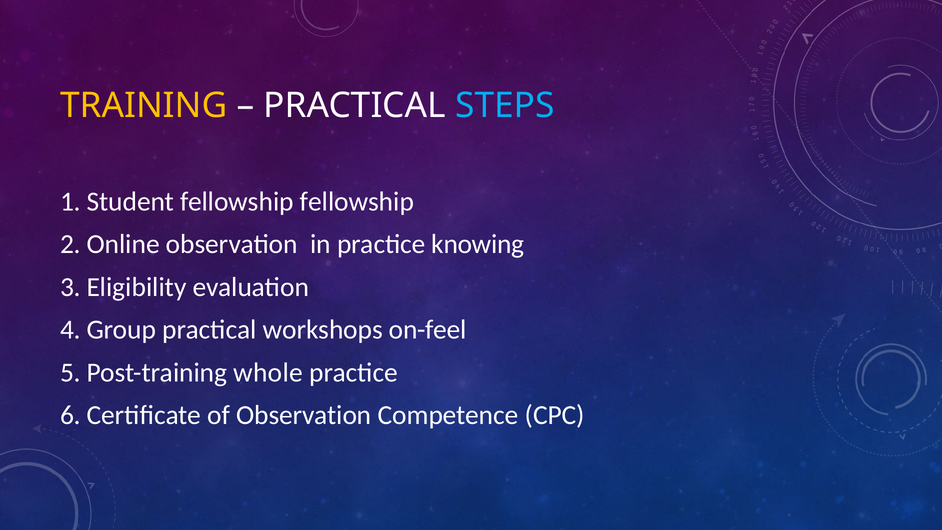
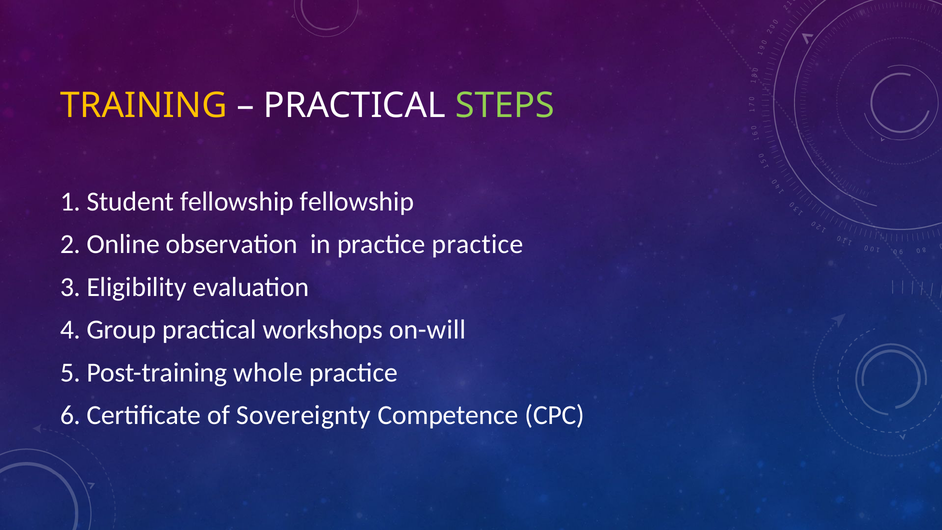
STEPS colour: light blue -> light green (505, 106)
practice knowing: knowing -> practice (478, 244)
on-feel: on-feel -> on-will (428, 330)
of Observation: Observation -> Sovereignty (304, 415)
